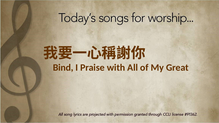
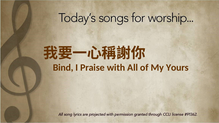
Great: Great -> Yours (177, 68)
